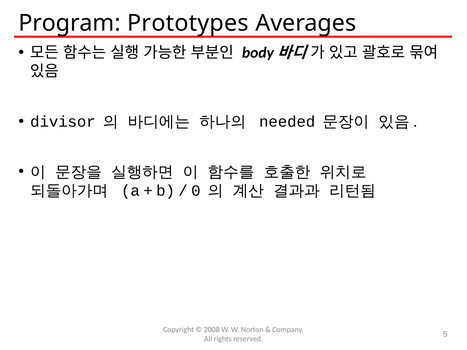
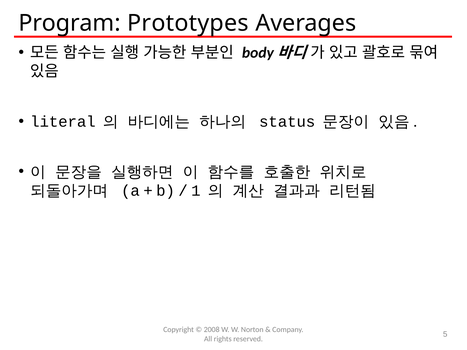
divisor: divisor -> literal (63, 122)
needed: needed -> status (287, 122)
0: 0 -> 1 (196, 191)
